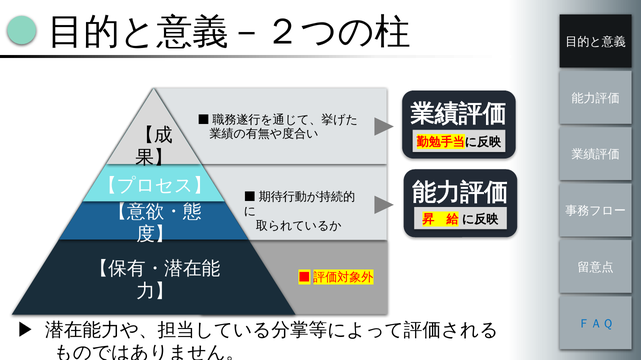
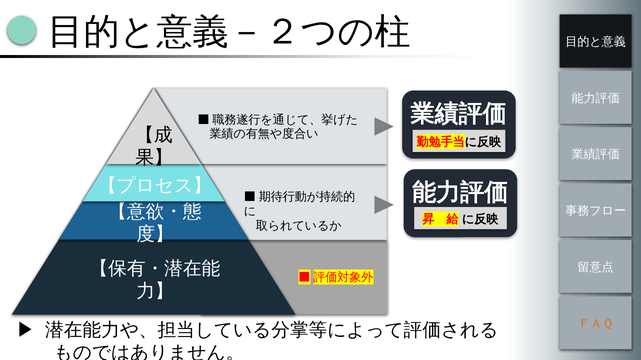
ＦＡＱ colour: blue -> orange (596, 324)
